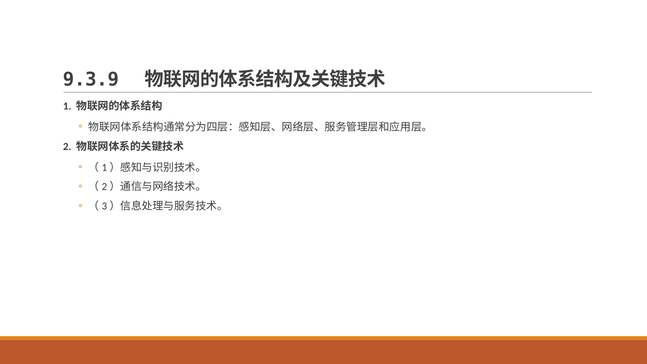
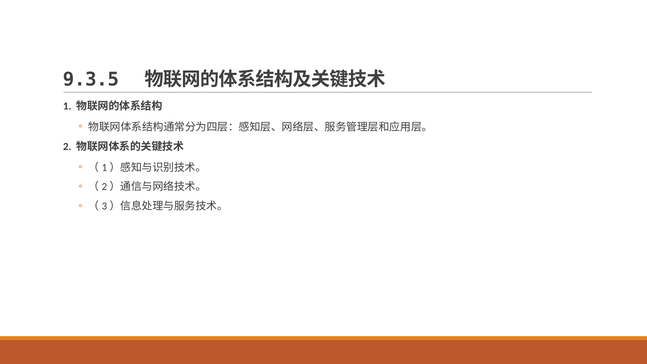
9.3.9: 9.3.9 -> 9.3.5 (91, 80)
